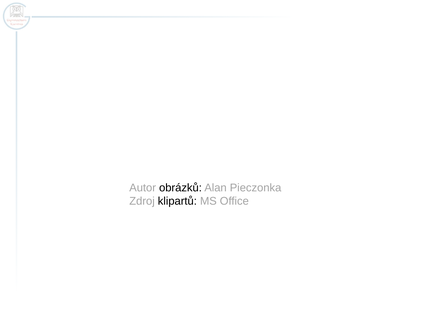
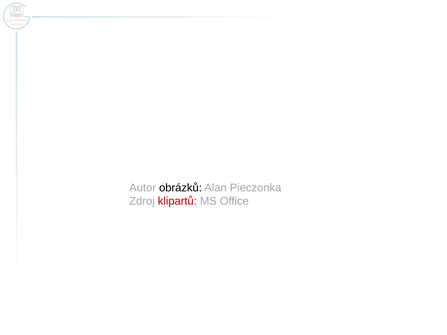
klipartů colour: black -> red (177, 201)
